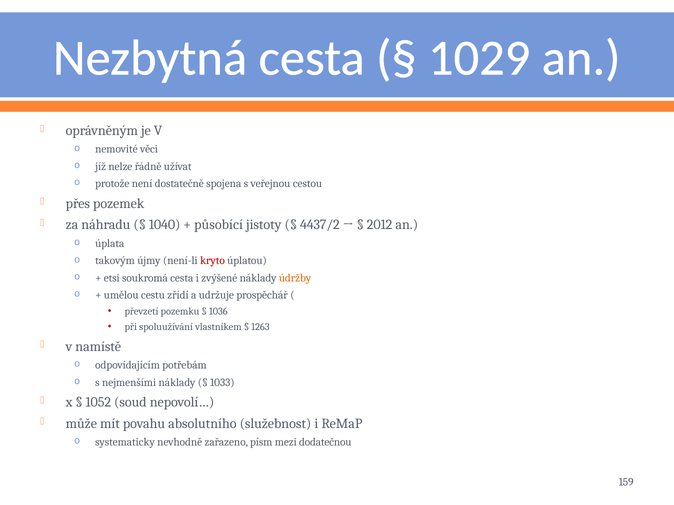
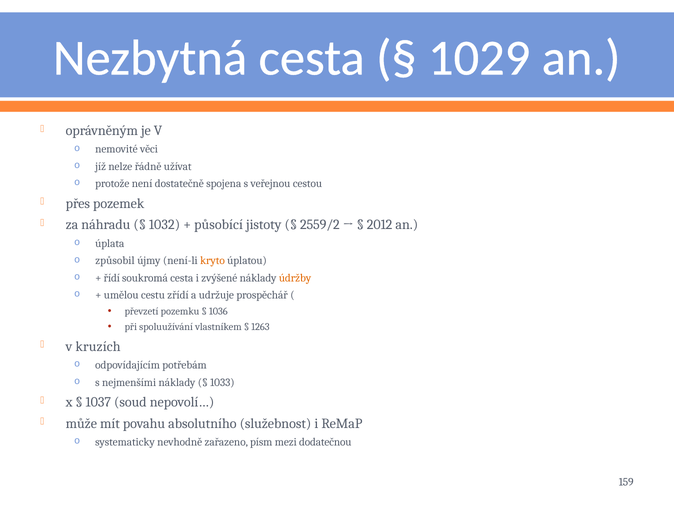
1040: 1040 -> 1032 (165, 225)
4437/2: 4437/2 -> 2559/2 (320, 225)
takovým: takovým -> způsobil (115, 261)
kryto colour: red -> orange (212, 261)
etsi: etsi -> řídí (112, 278)
namístě: namístě -> kruzích (98, 347)
1052: 1052 -> 1037 (98, 403)
